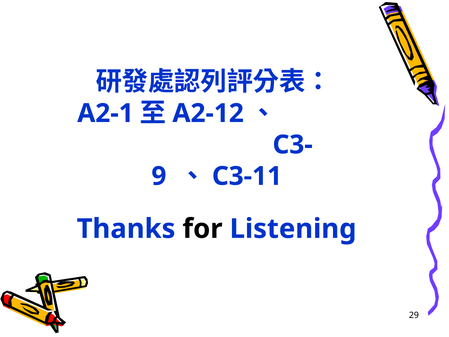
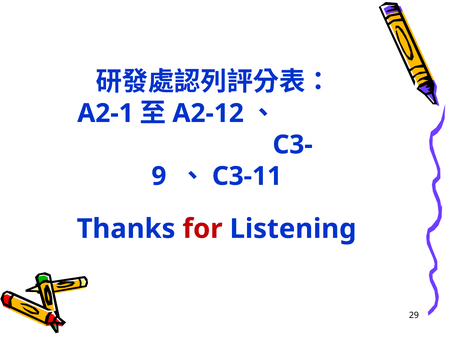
for colour: black -> red (203, 229)
